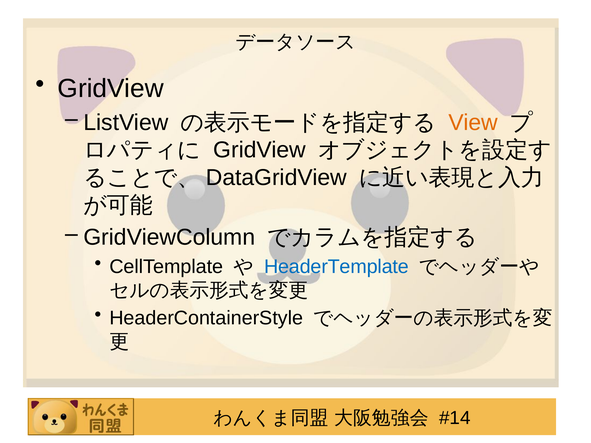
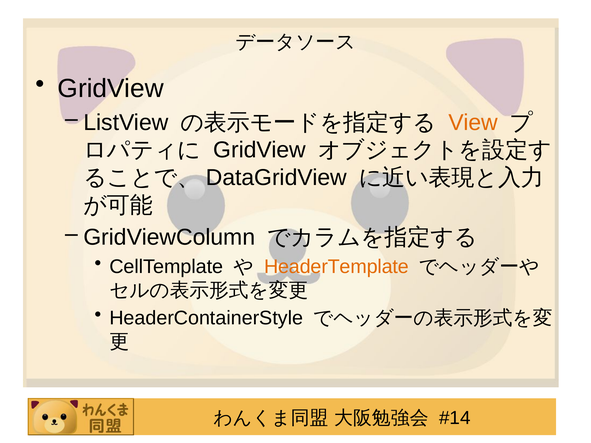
HeaderTemplate colour: blue -> orange (336, 267)
